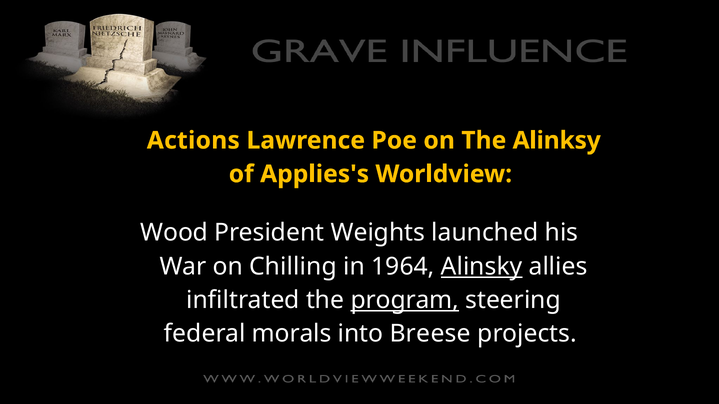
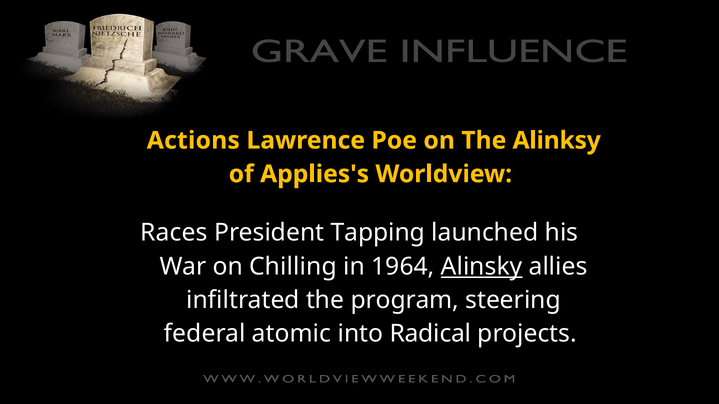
Wood: Wood -> Races (174, 233)
Weights: Weights -> Tapping (378, 233)
program underline: present -> none (405, 300)
morals: morals -> atomic (292, 334)
Breese: Breese -> Radical (430, 334)
